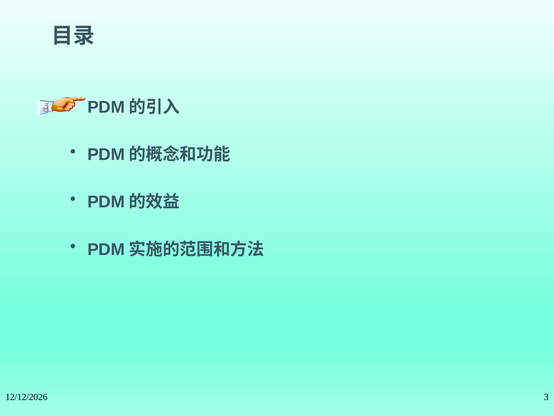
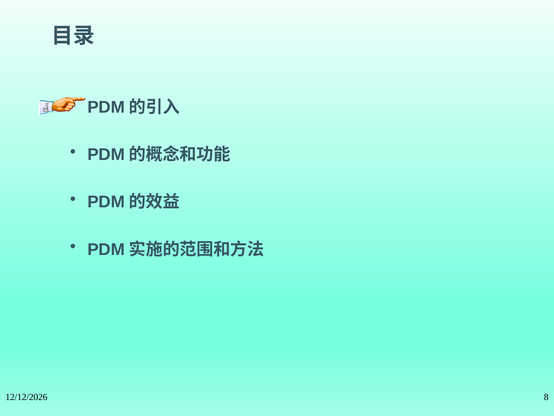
3: 3 -> 8 (546, 397)
